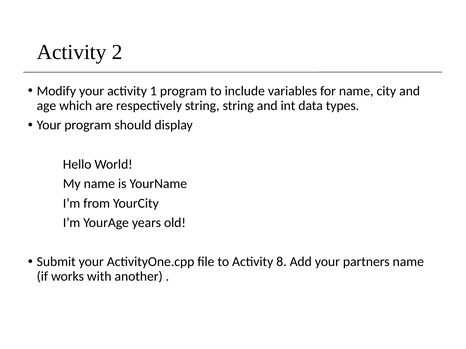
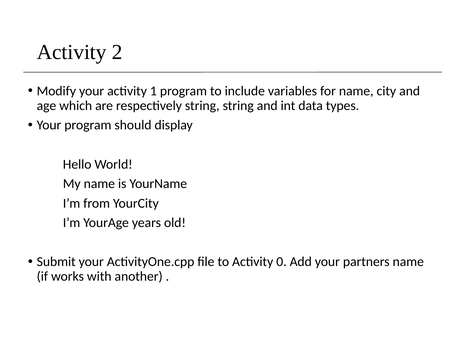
8: 8 -> 0 (281, 262)
